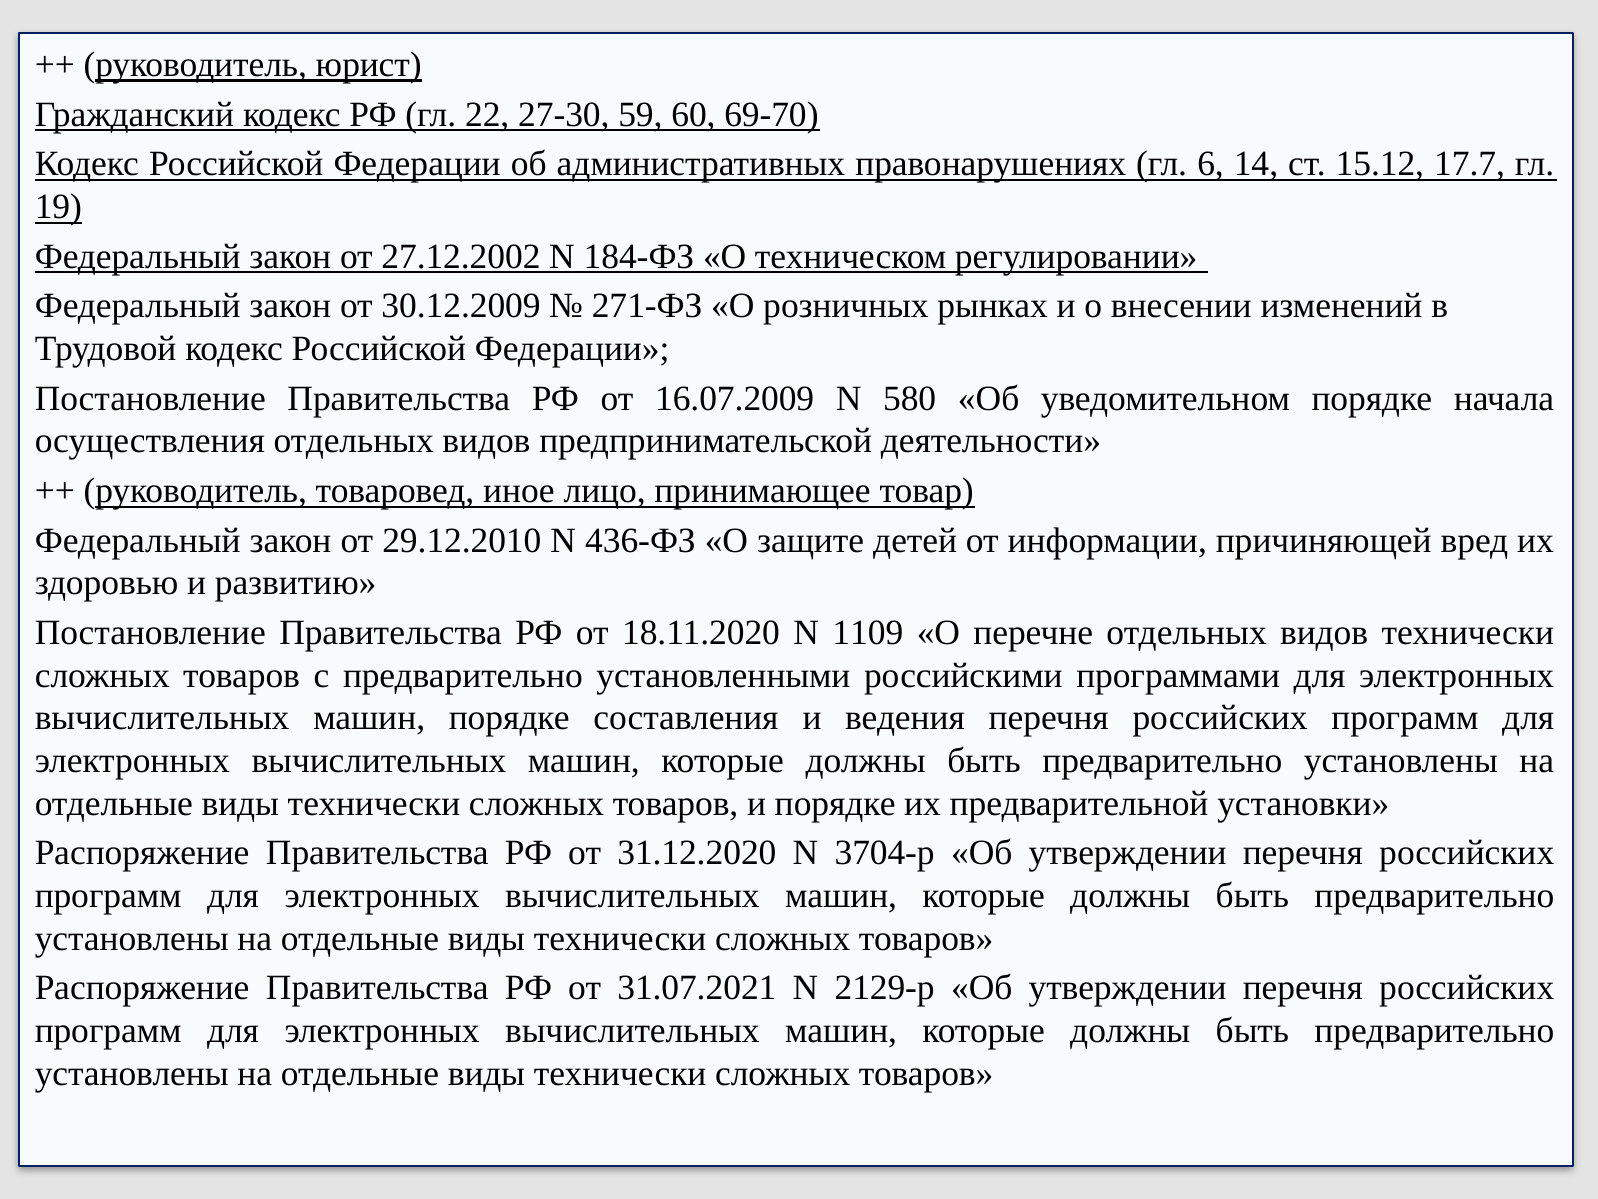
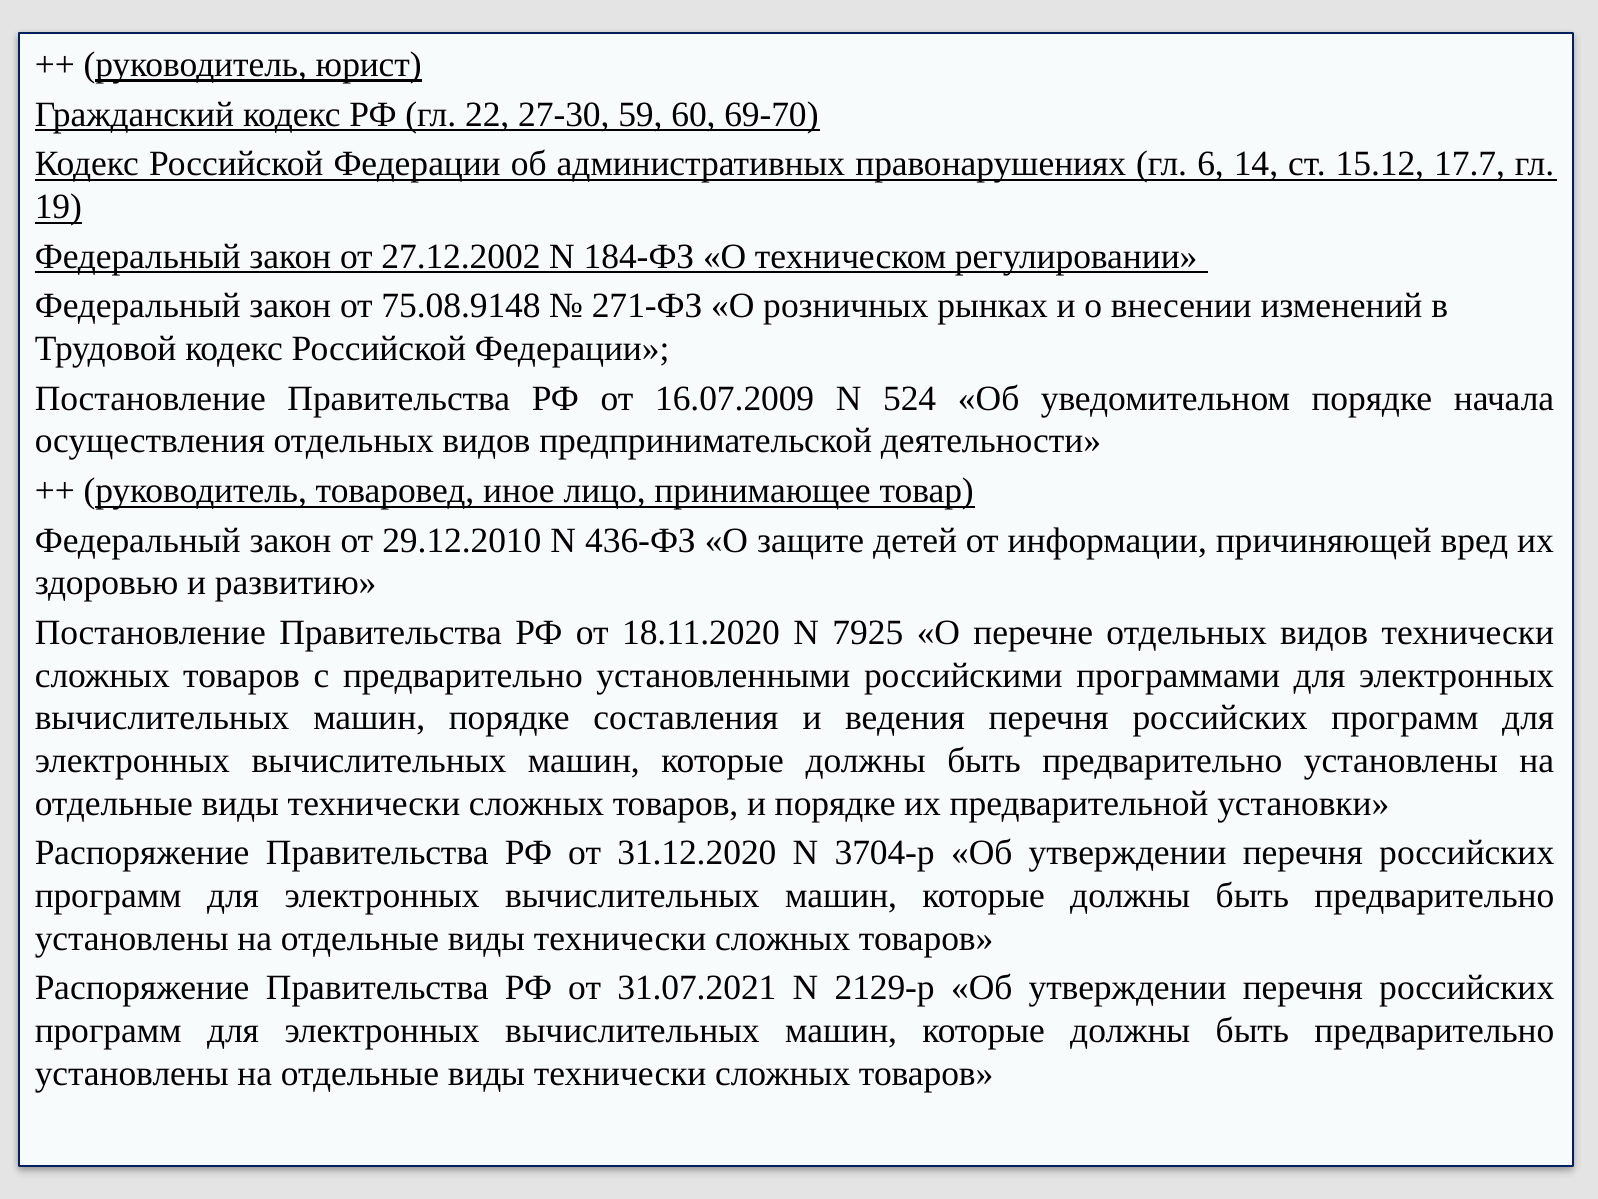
30.12.2009: 30.12.2009 -> 75.08.9148 (461, 306)
580: 580 -> 524 (910, 398)
1109: 1109 -> 7925 (868, 633)
